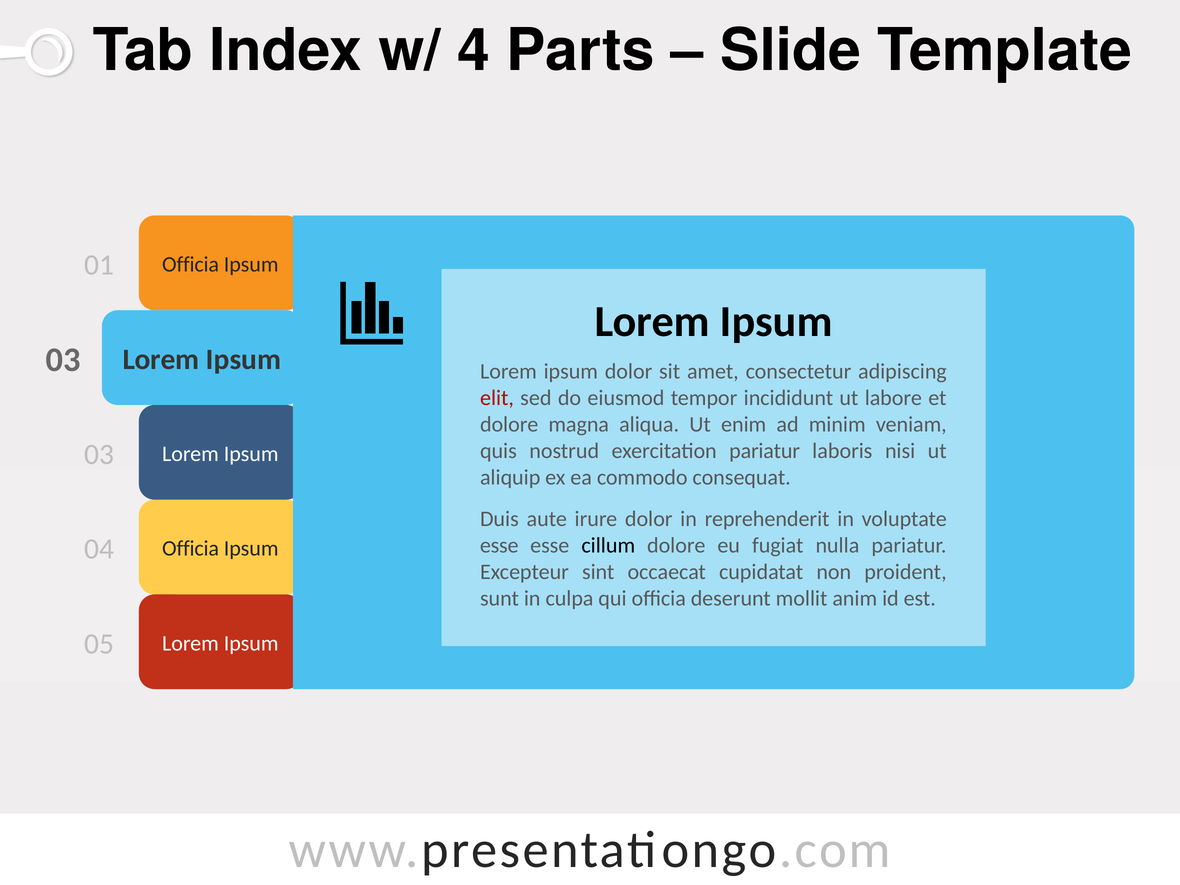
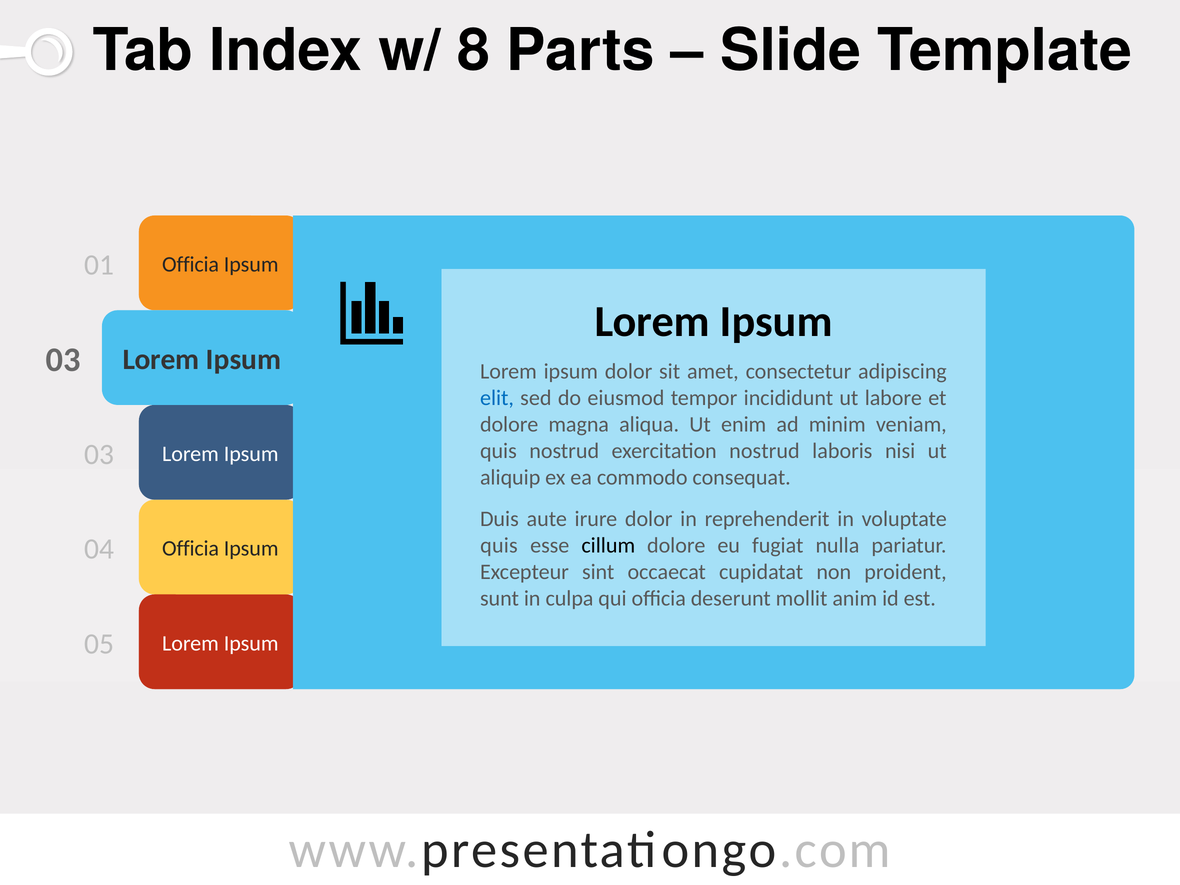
4: 4 -> 8 (474, 51)
elit colour: red -> blue (497, 398)
exercitation pariatur: pariatur -> nostrud (764, 451)
esse: esse -> quis (499, 545)
